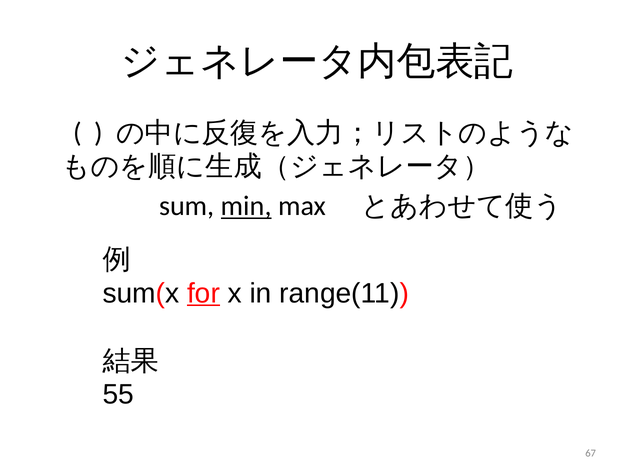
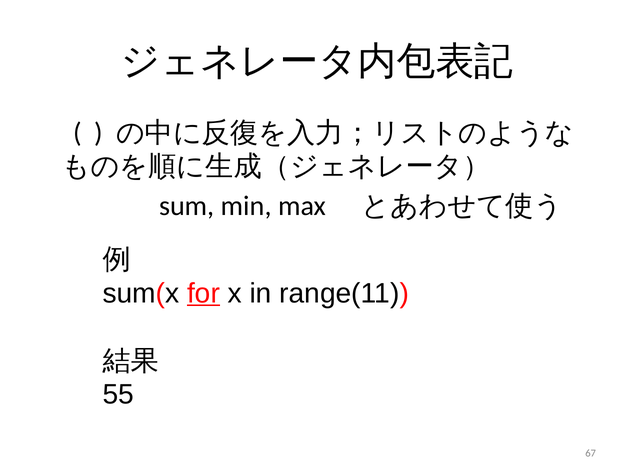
min underline: present -> none (246, 206)
